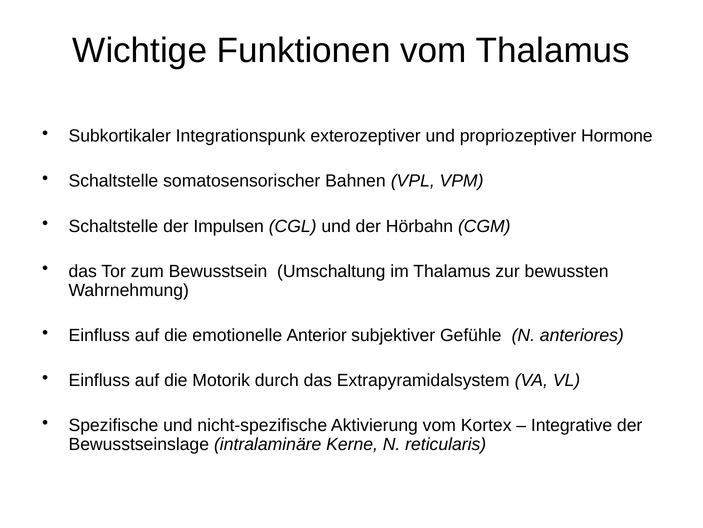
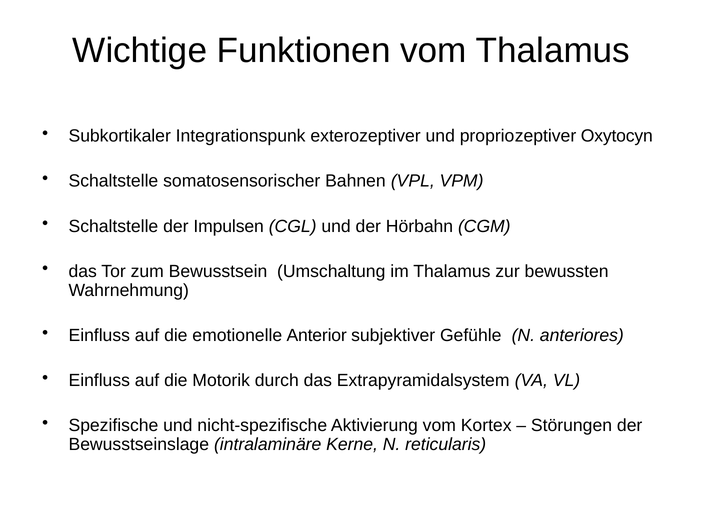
Hormone: Hormone -> Oxytocyn (617, 136)
Integrative: Integrative -> Störungen (572, 425)
